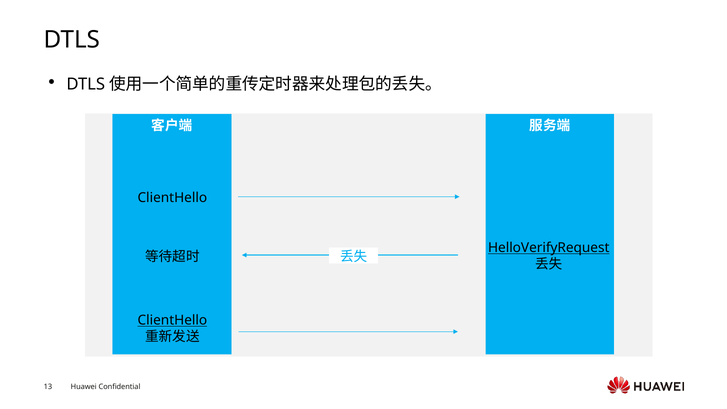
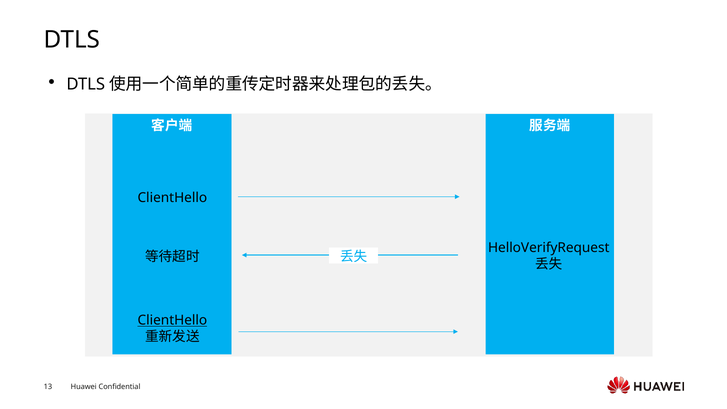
HelloVerifyRequest underline: present -> none (549, 248)
